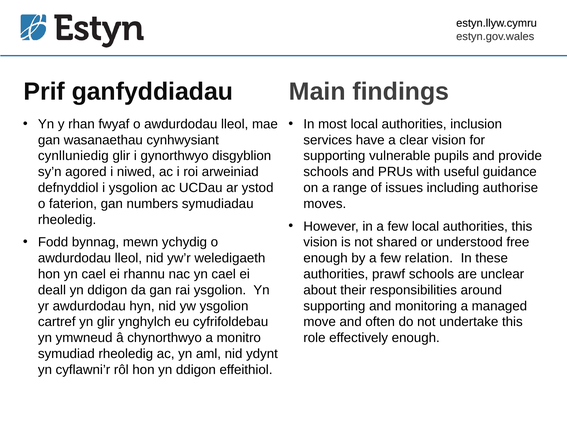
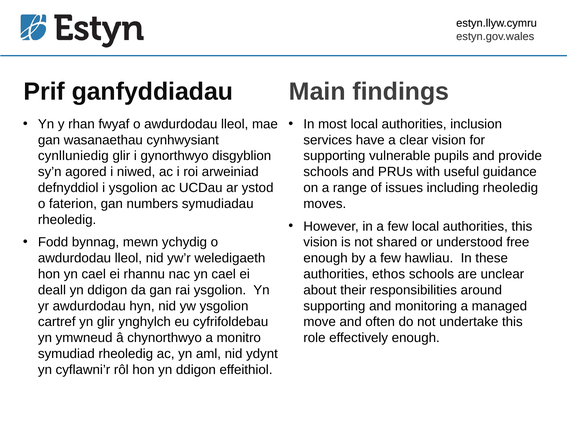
including authorise: authorise -> rheoledig (510, 188)
relation: relation -> hawliau (429, 258)
prawf: prawf -> ethos (389, 274)
